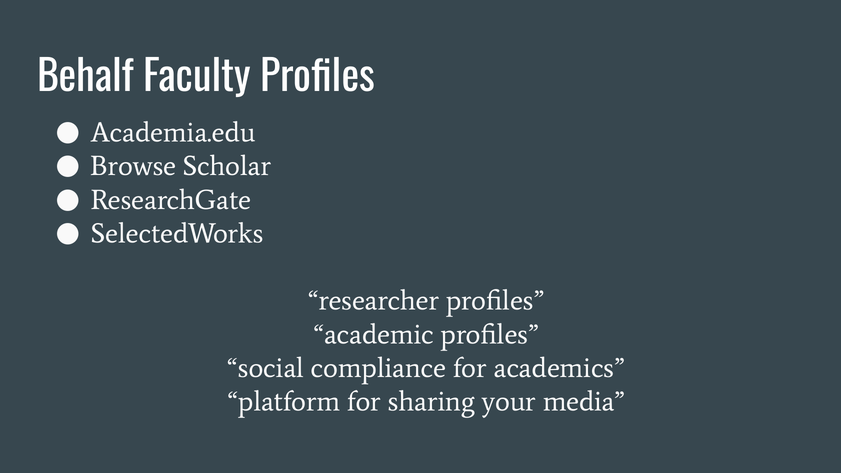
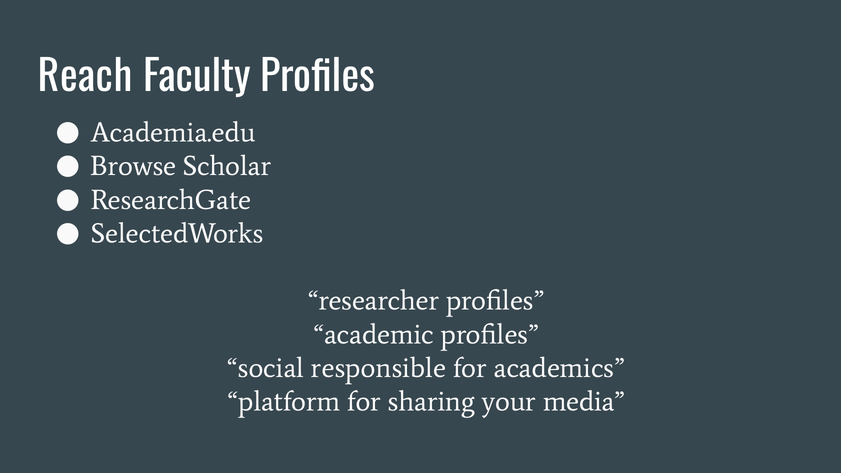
Behalf: Behalf -> Reach (85, 78)
compliance: compliance -> responsible (378, 368)
